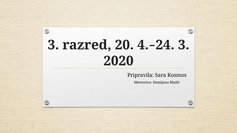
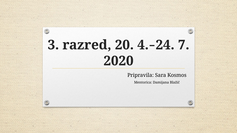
3: 3 -> 7 (184, 45)
